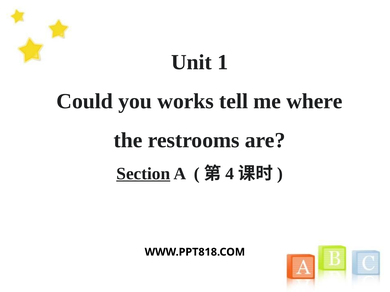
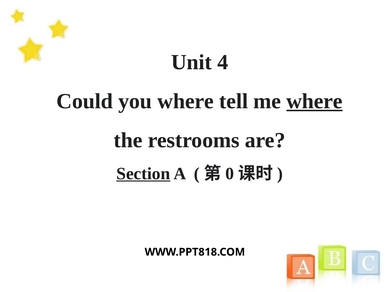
1: 1 -> 4 (223, 62)
you works: works -> where (186, 101)
where underline: none -> present (315, 101)
4: 4 -> 0 (230, 174)
